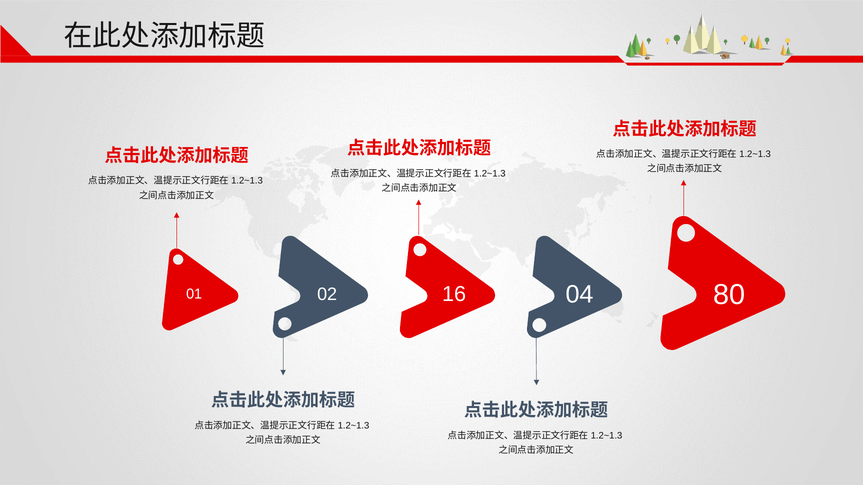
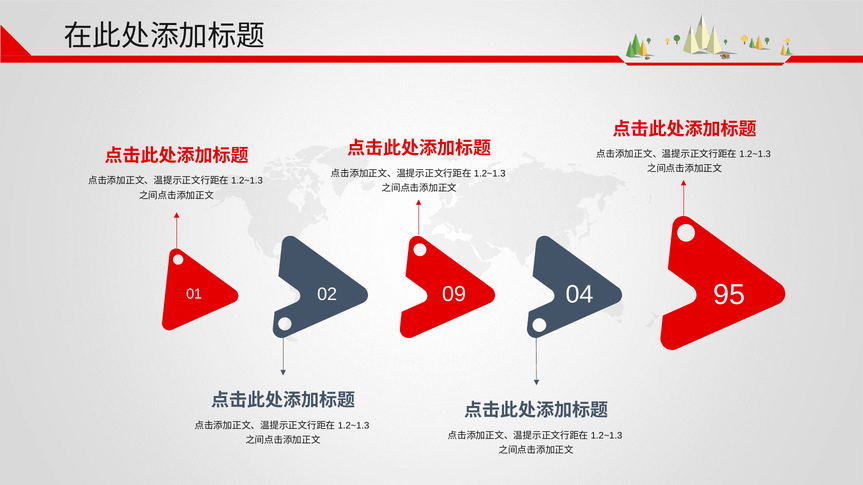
16: 16 -> 09 (454, 295)
80: 80 -> 95 (729, 295)
